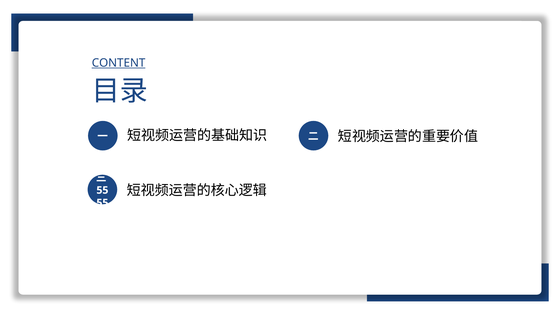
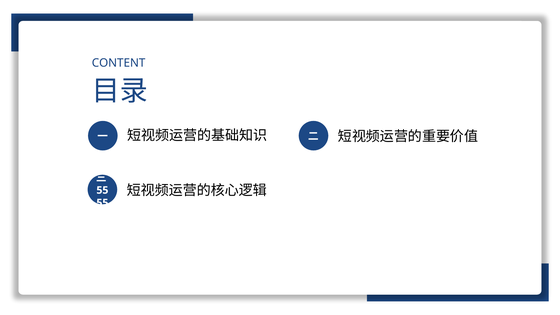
CONTENT underline: present -> none (119, 63)
